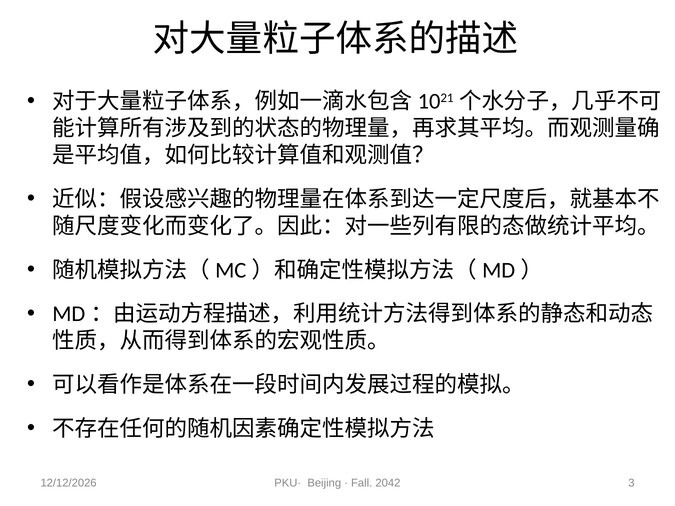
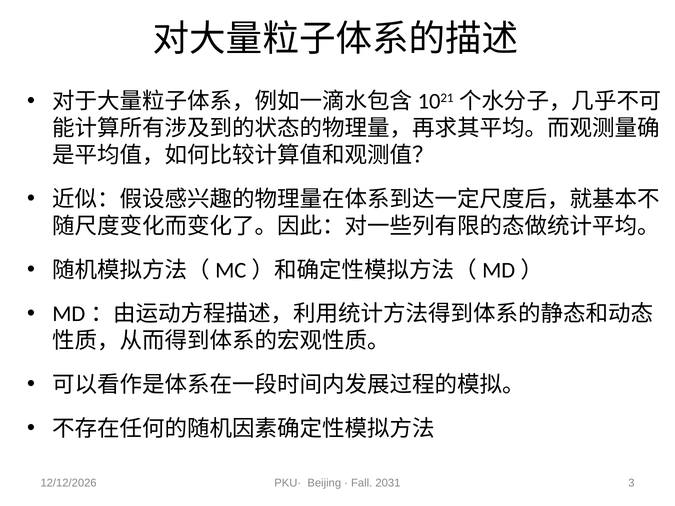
2042: 2042 -> 2031 (388, 483)
